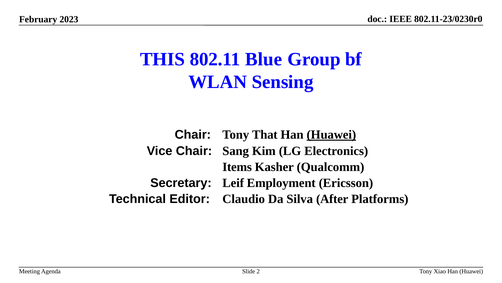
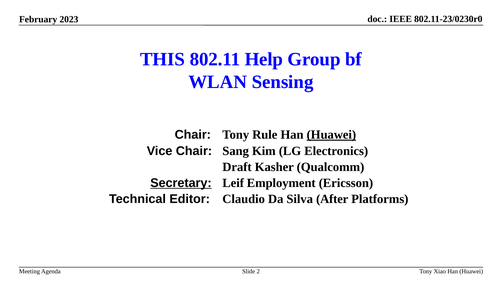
Blue: Blue -> Help (264, 59)
That: That -> Rule (265, 134)
Items: Items -> Draft (237, 167)
Secretary underline: none -> present (181, 183)
